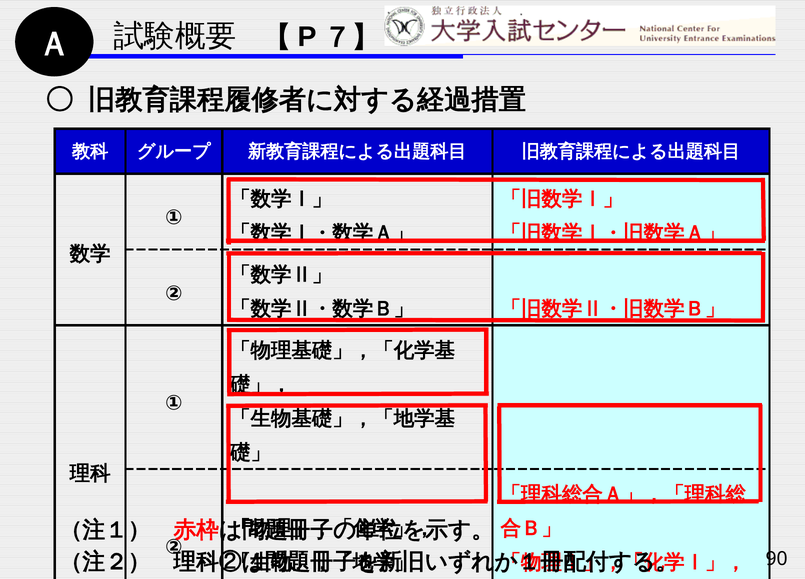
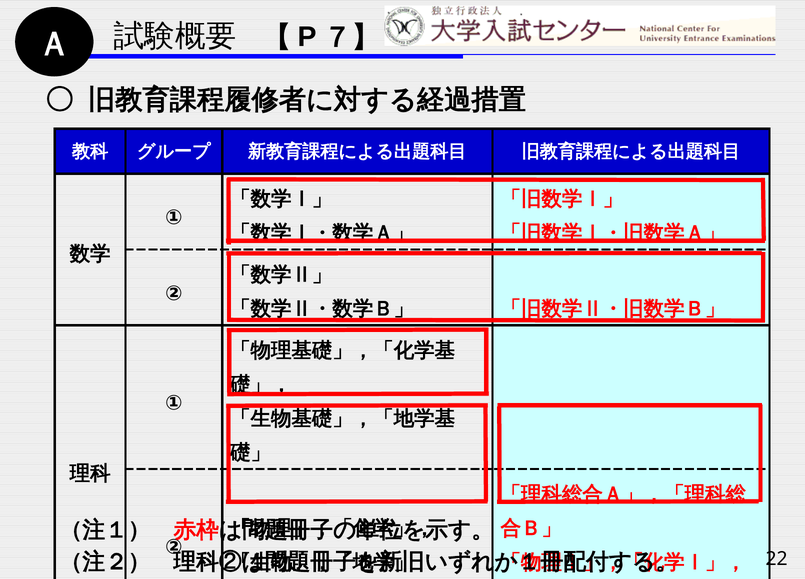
90: 90 -> 22 (777, 559)
